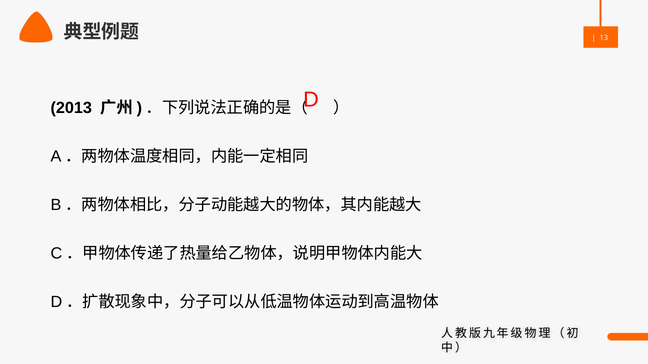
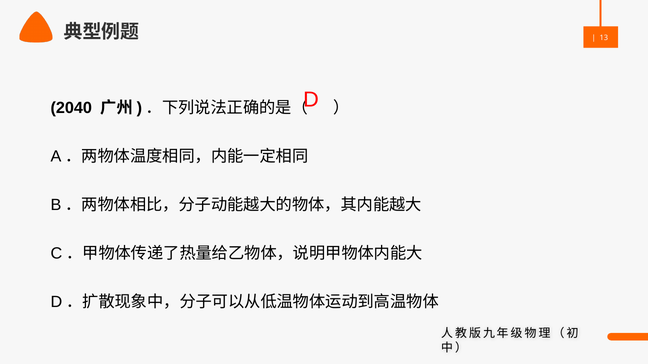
2013: 2013 -> 2040 (71, 108)
